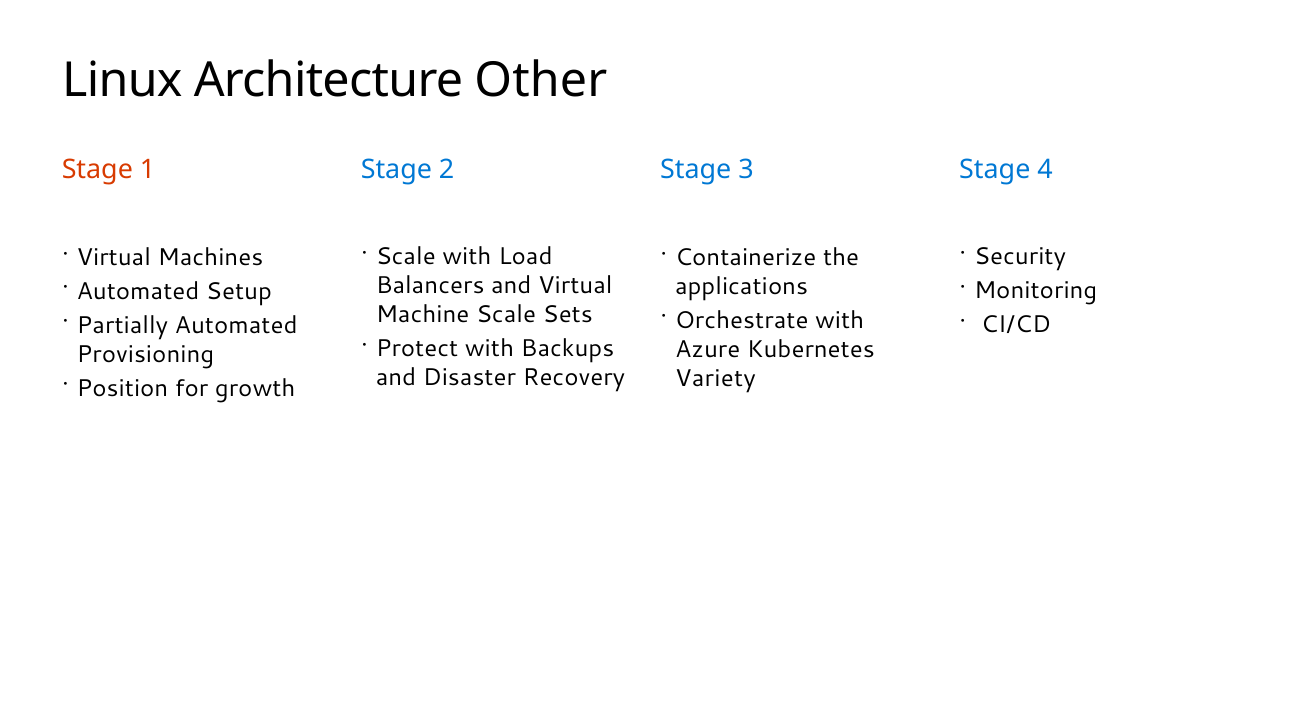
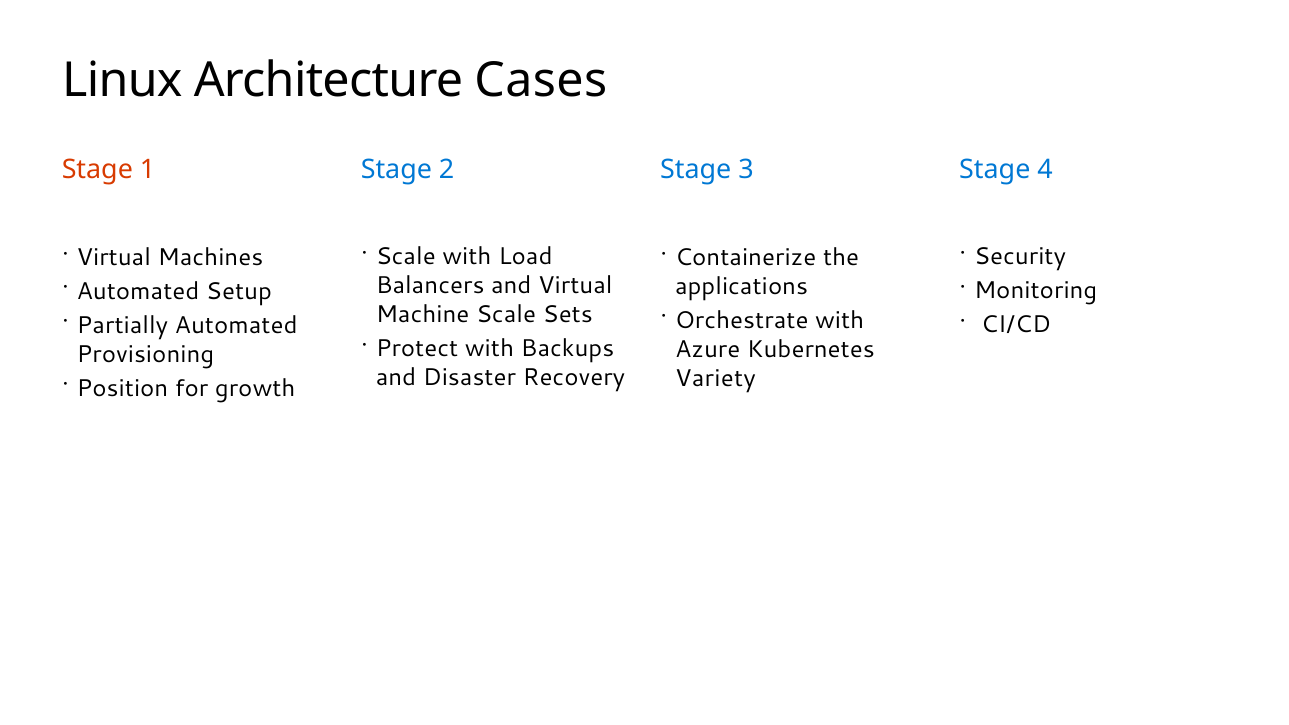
Other: Other -> Cases (541, 81)
